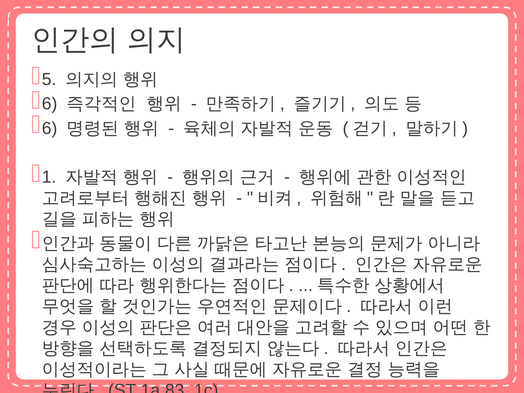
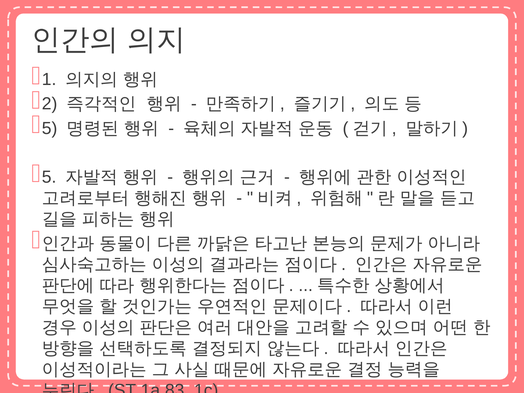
5: 5 -> 1 (49, 79)
6: 6 -> 2 (50, 104)
6: 6 -> 5 (50, 128)
1: 1 -> 5 (49, 177)
